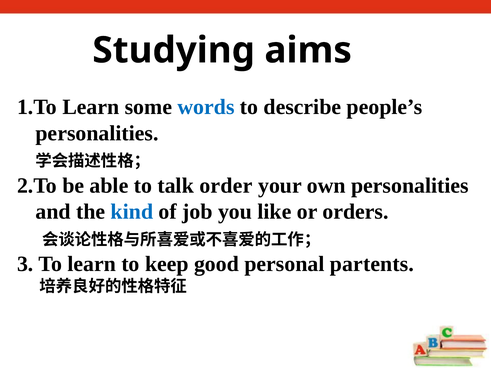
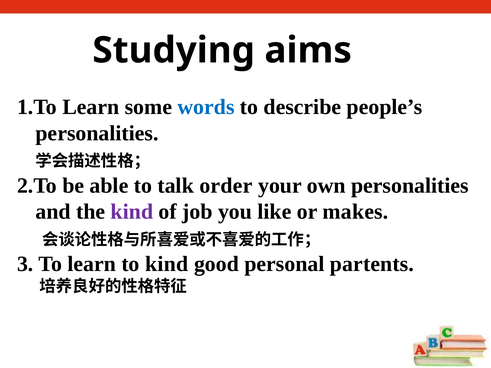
kind colour: blue -> purple (132, 212)
orders: orders -> makes (355, 212)
to keep: keep -> kind (167, 264)
